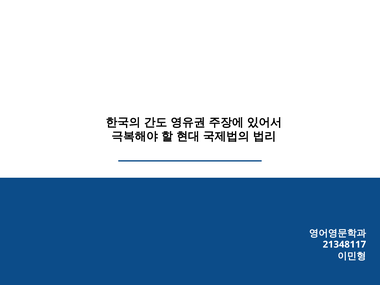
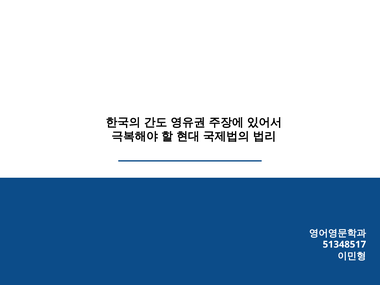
21348117: 21348117 -> 51348517 (344, 244)
